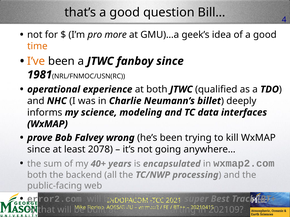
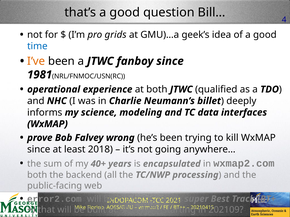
more: more -> grids (116, 35)
time colour: orange -> blue (37, 46)
2078: 2078 -> 2018 (100, 150)
